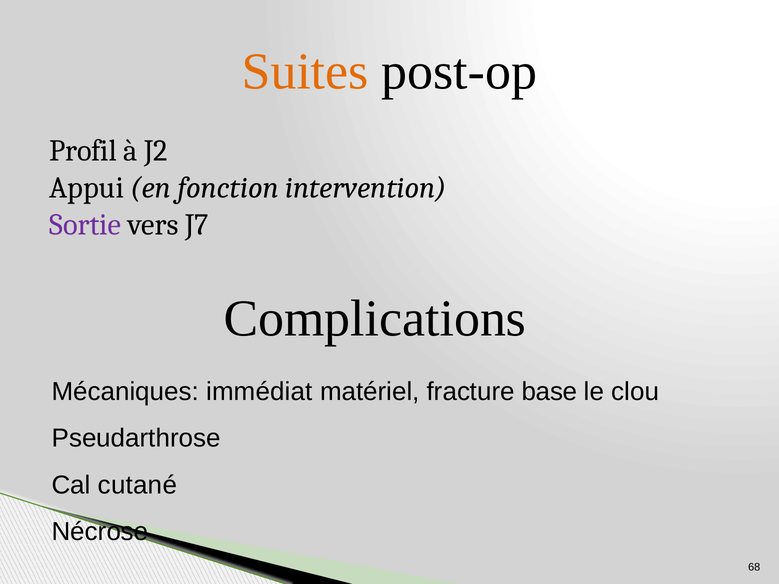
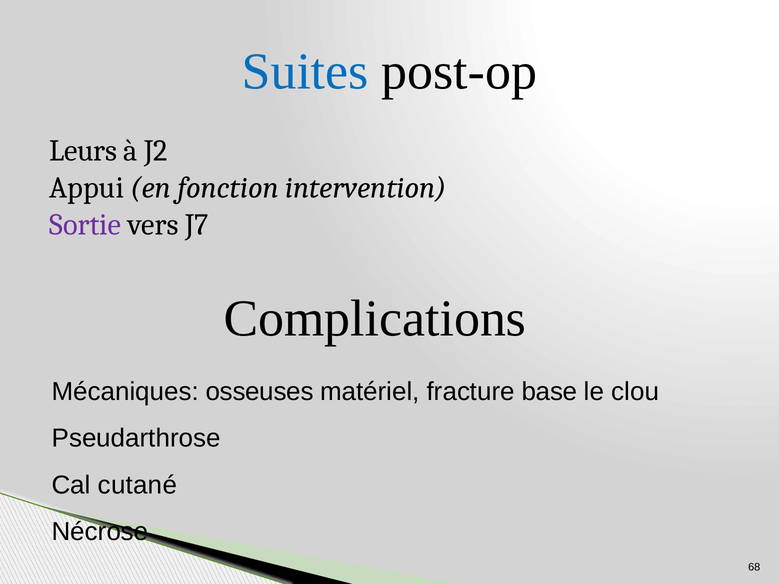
Suites colour: orange -> blue (305, 72)
Profil: Profil -> Leurs (83, 151)
immédiat: immédiat -> osseuses (260, 392)
